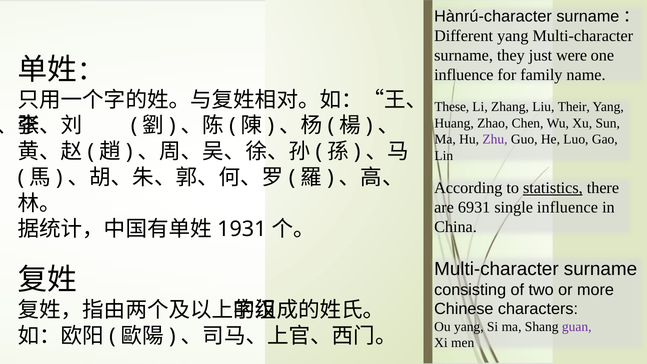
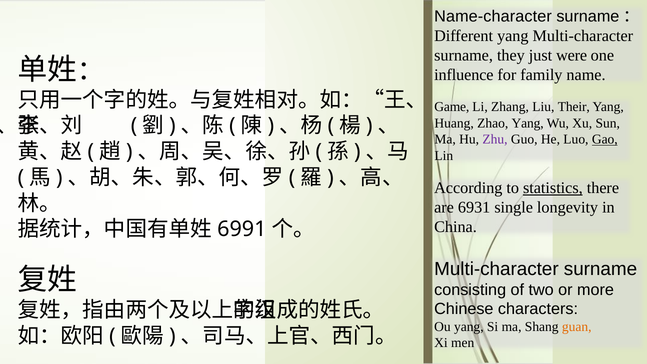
Hànrú-character: Hànrú-character -> Name-character (493, 17)
These: These -> Game (452, 107)
Zhao Chen: Chen -> Yang (528, 123)
Gao underline: none -> present (605, 139)
single influence: influence -> longevity (568, 207)
1931: 1931 -> 6991 (242, 229)
guan colour: purple -> orange (577, 327)
